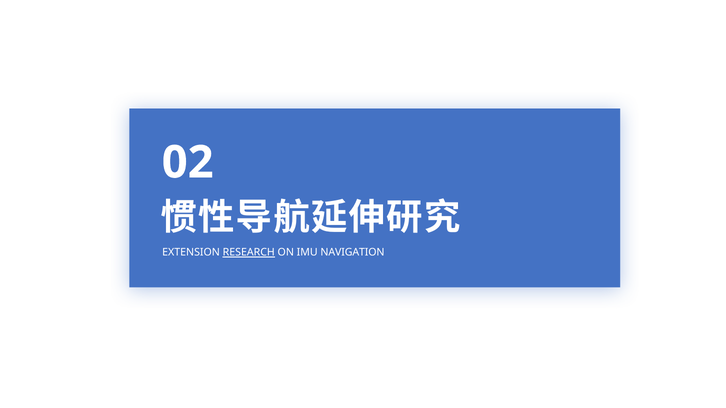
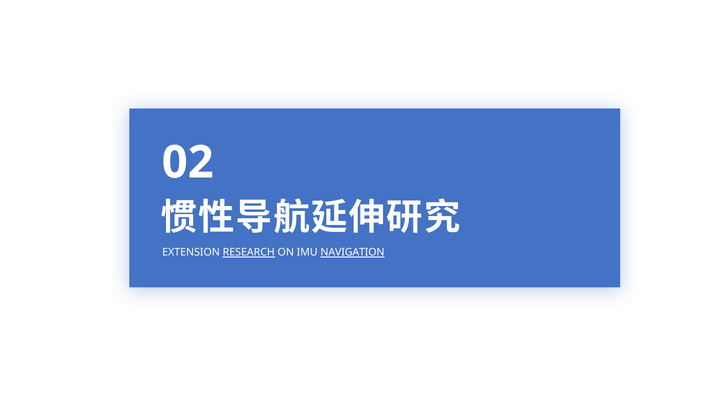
NAVIGATION underline: none -> present (352, 253)
